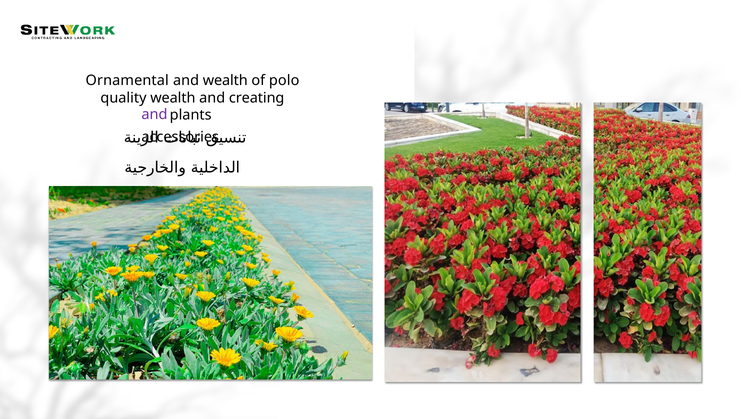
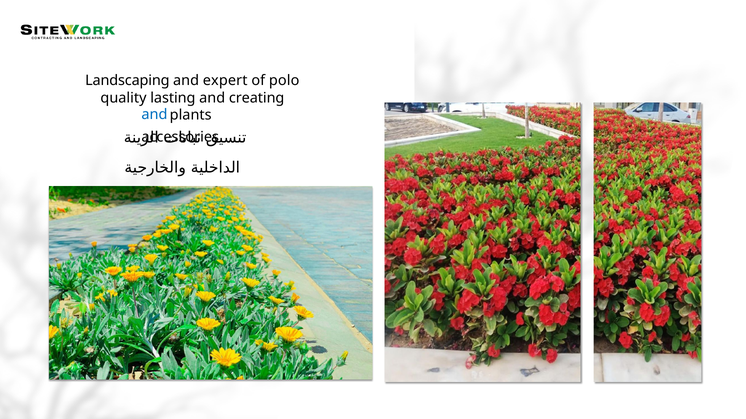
Ornamental: Ornamental -> Landscaping (127, 81)
and wealth: wealth -> expert (225, 81)
quality wealth: wealth -> lasting (173, 98)
and colour: purple -> blue (154, 115)
